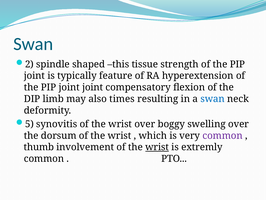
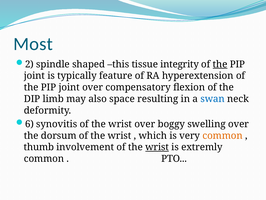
Swan: Swan -> Most (33, 44)
strength: strength -> integrity (180, 64)
the underline: none -> present (220, 64)
joint joint: joint -> over (93, 87)
times: times -> space (122, 99)
5: 5 -> 6 (29, 124)
common colour: purple -> orange (223, 135)
